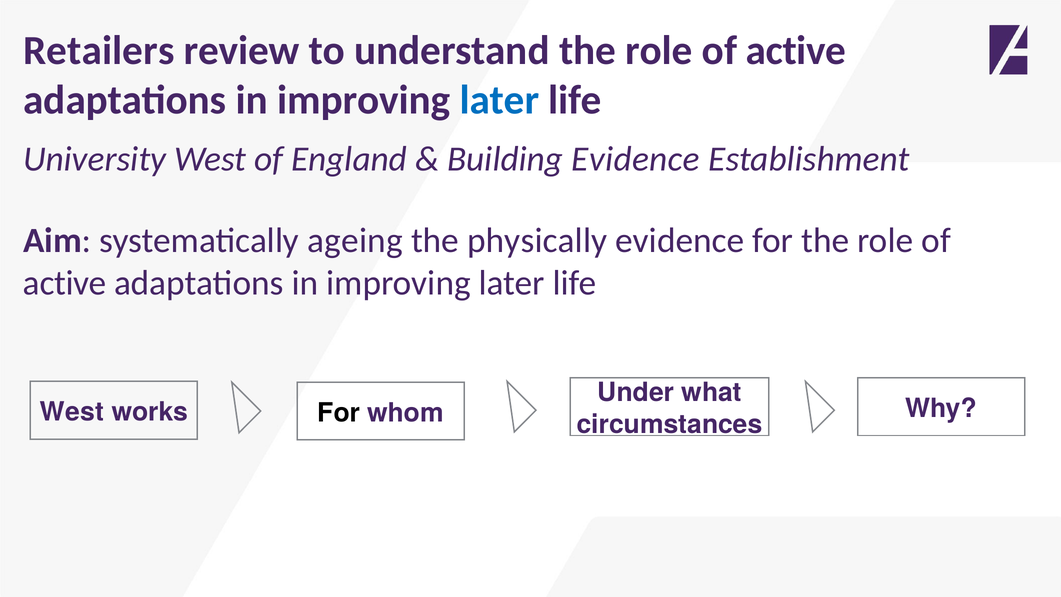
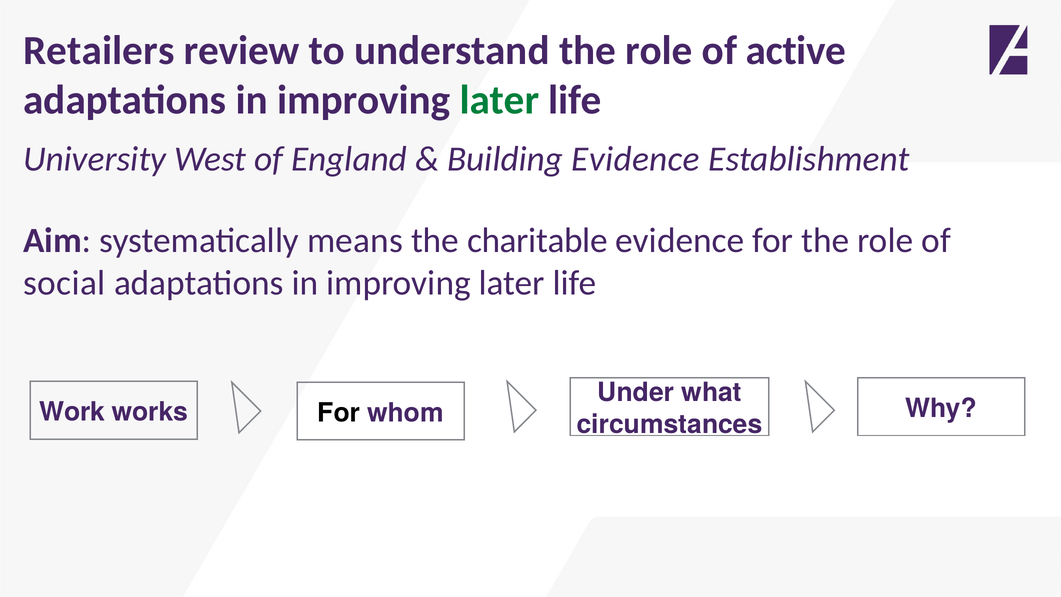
later colour: blue -> green (499, 100)
ageing: ageing -> means (355, 241)
physically: physically -> charitable (537, 241)
active: active -> social (64, 283)
West: West -> Work (72, 412)
